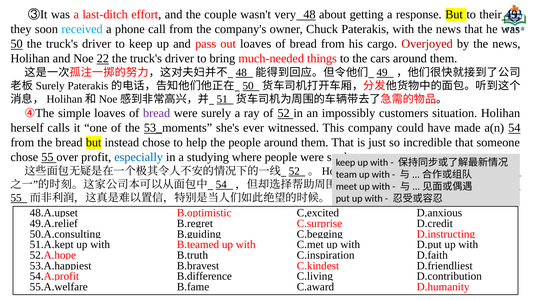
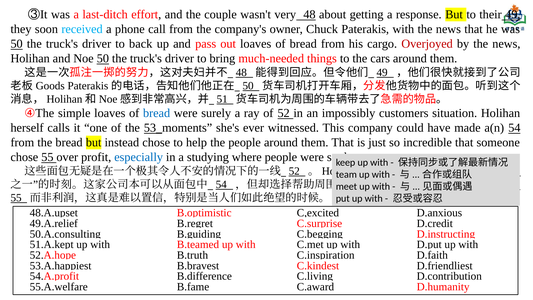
to keep: keep -> back (141, 44)
Noe 22: 22 -> 50 (103, 58)
Surely: Surely -> Goods (50, 86)
bread colour: purple -> blue (157, 113)
